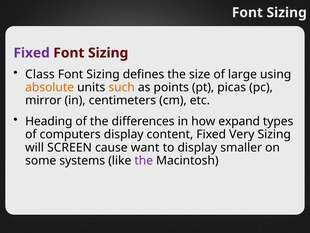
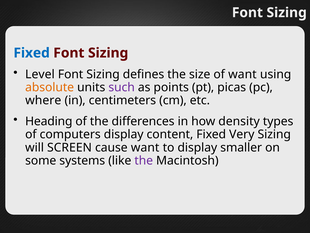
Fixed colour: purple -> blue (32, 53)
Class: Class -> Level (40, 74)
of large: large -> want (242, 74)
such colour: orange -> purple (122, 87)
mirror: mirror -> where (43, 100)
expand: expand -> density (239, 121)
